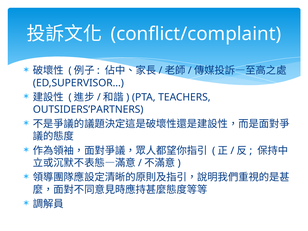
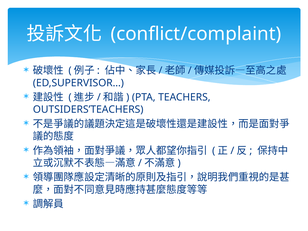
OUTSIDERS’PARTNERS: OUTSIDERS’PARTNERS -> OUTSIDERS’TEACHERS (88, 110)
